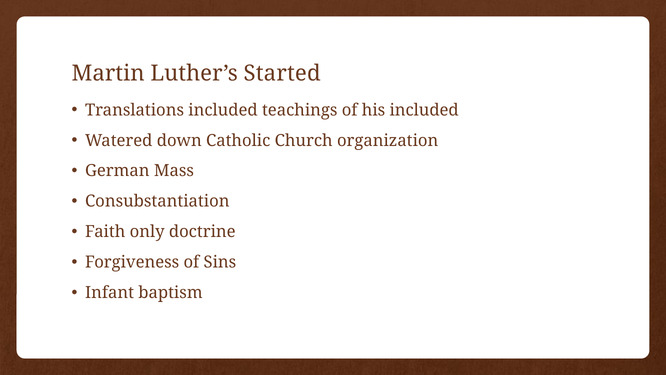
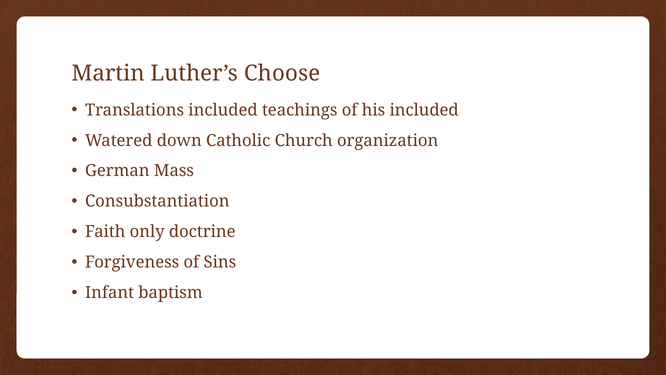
Started: Started -> Choose (282, 73)
